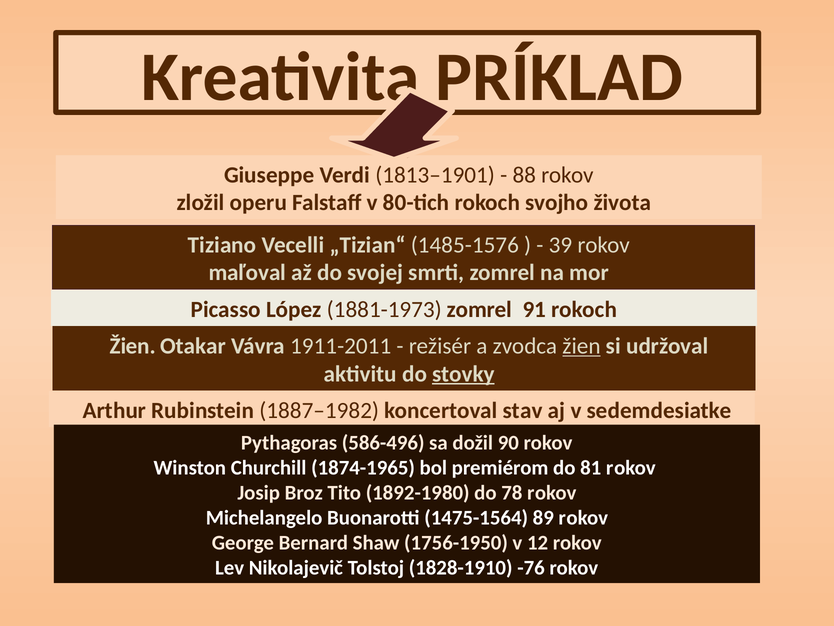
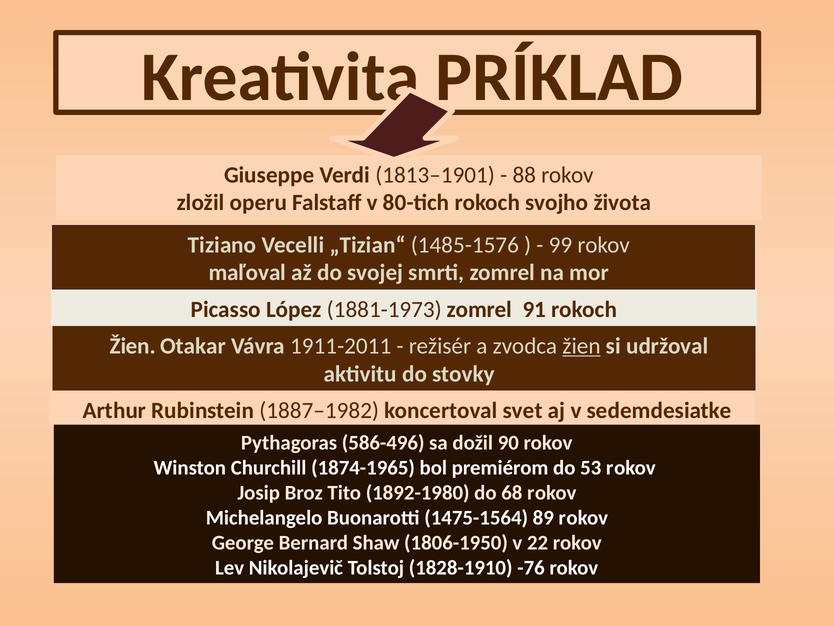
39: 39 -> 99 (560, 245)
stovky underline: present -> none (463, 374)
stav: stav -> svet (523, 410)
81: 81 -> 53 (591, 467)
78: 78 -> 68 (512, 492)
1756-1950: 1756-1950 -> 1806-1950 (456, 543)
12: 12 -> 22 (538, 543)
